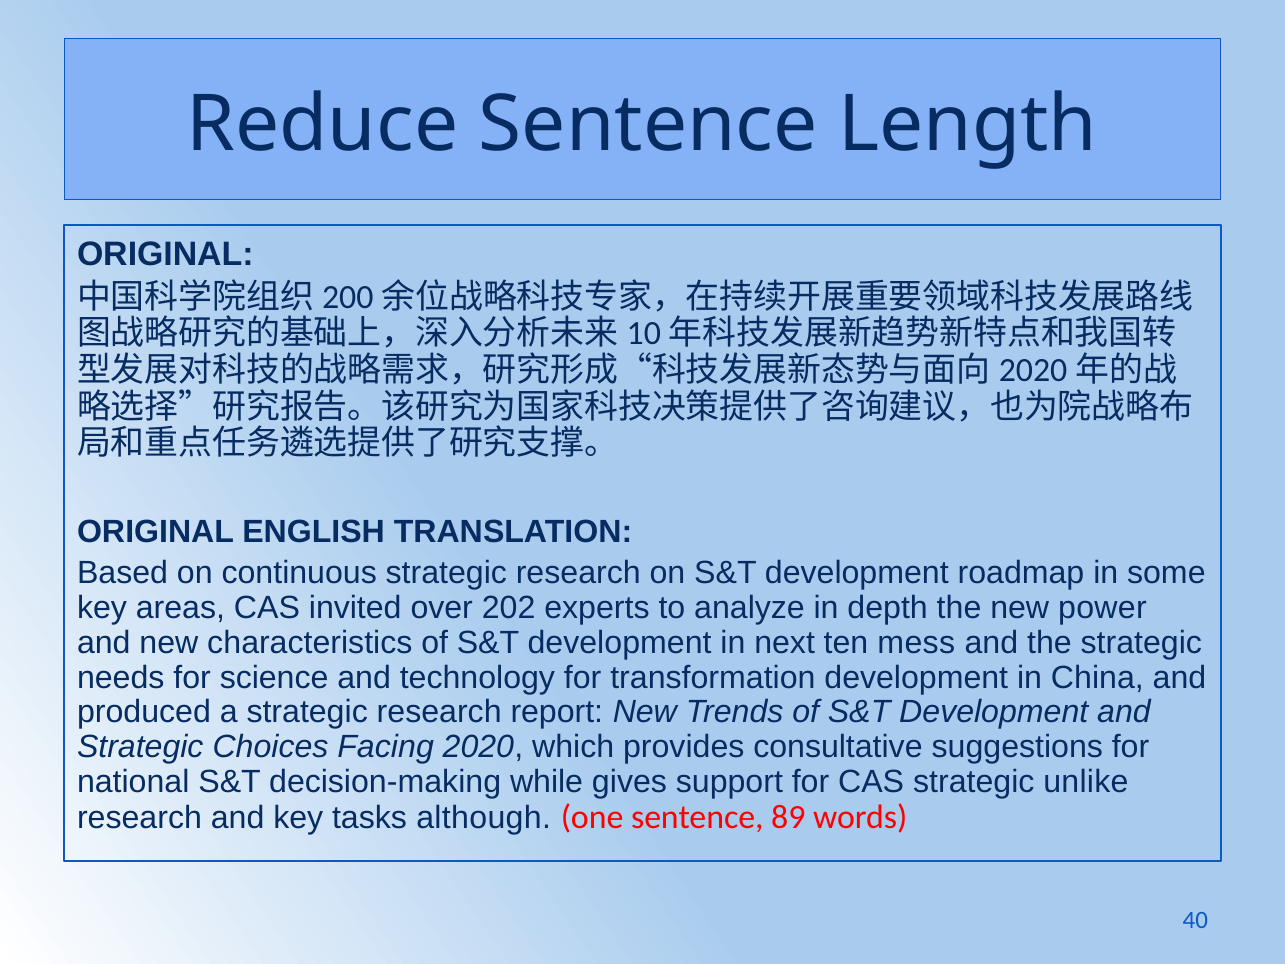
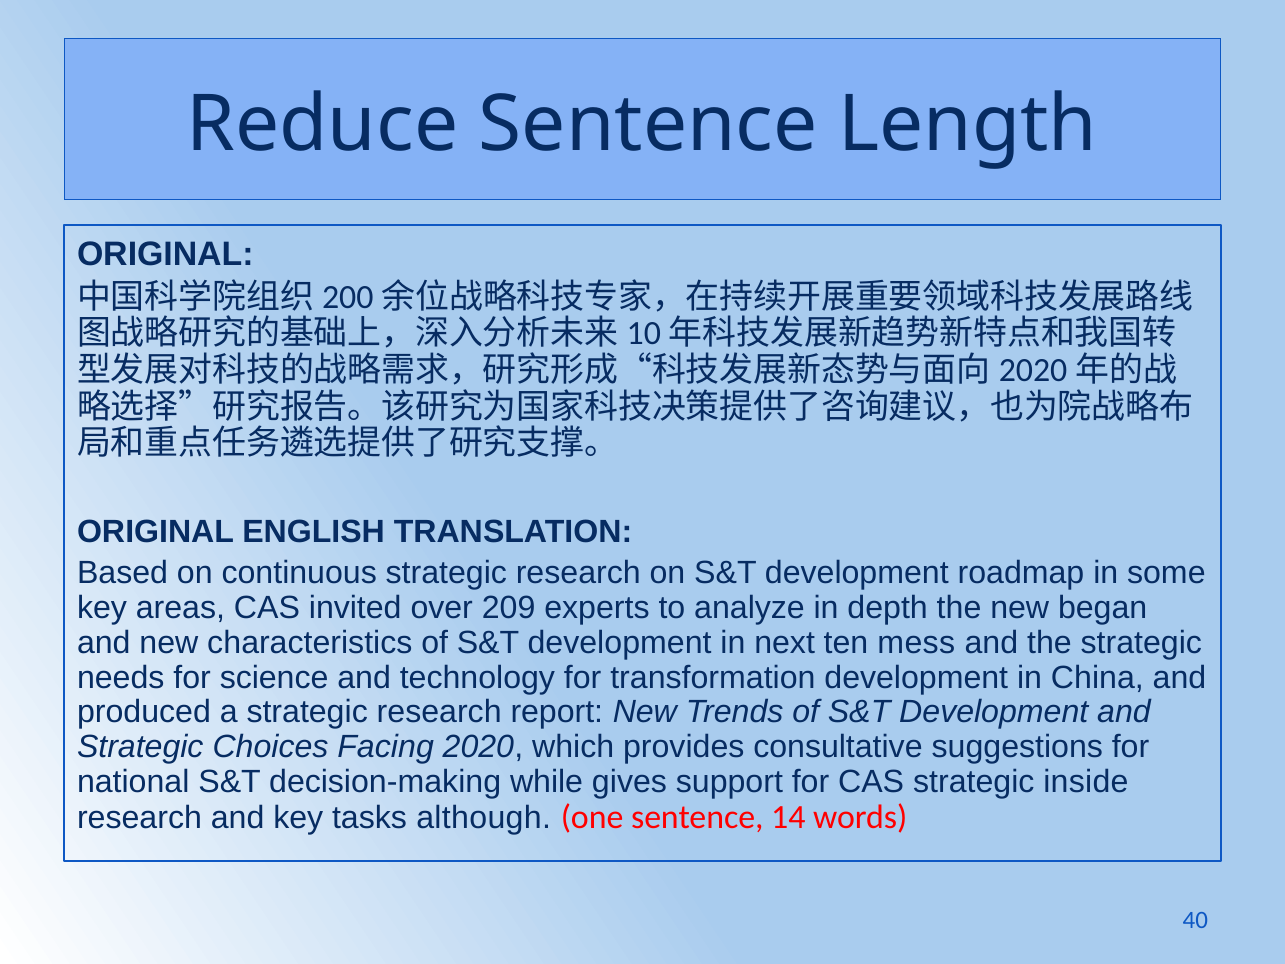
202: 202 -> 209 (509, 608)
power: power -> began (1103, 608)
unlike: unlike -> inside (1086, 781)
89: 89 -> 14 (788, 817)
